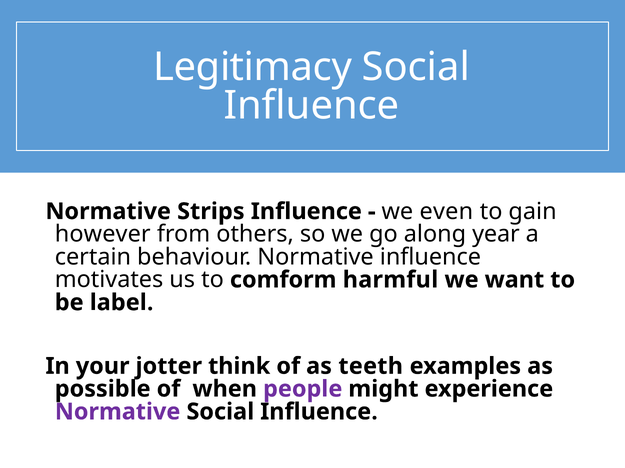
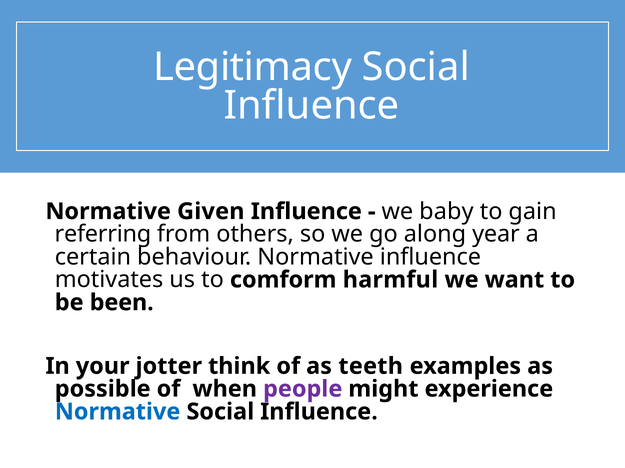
Strips: Strips -> Given (211, 212)
even: even -> baby (446, 212)
however: however -> referring (103, 235)
label: label -> been (122, 303)
Normative colour: purple -> blue (118, 412)
